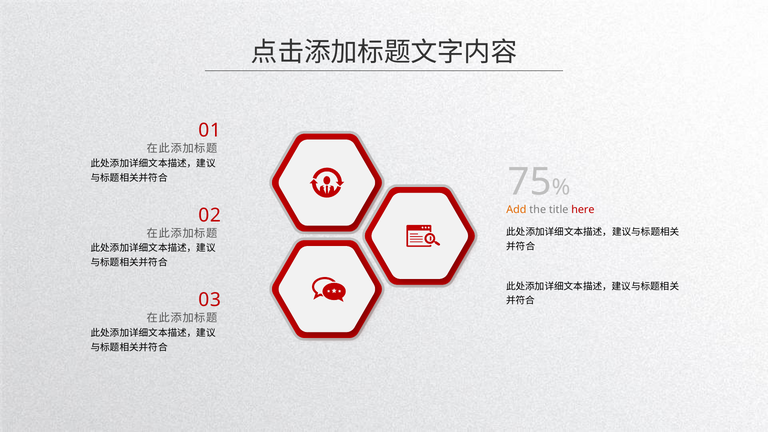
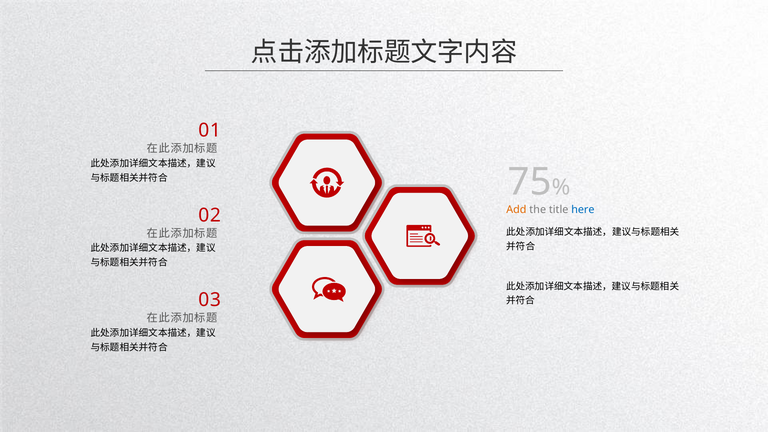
here colour: red -> blue (583, 209)
